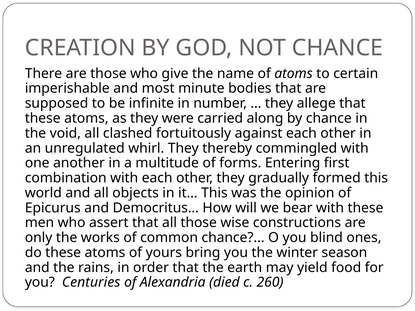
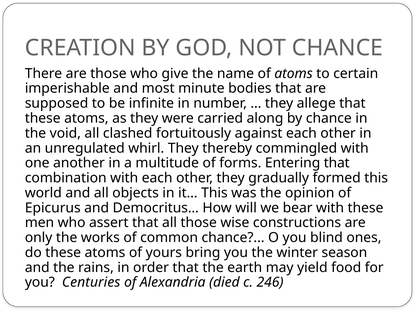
Entering first: first -> that (337, 163)
260: 260 -> 246 (270, 283)
